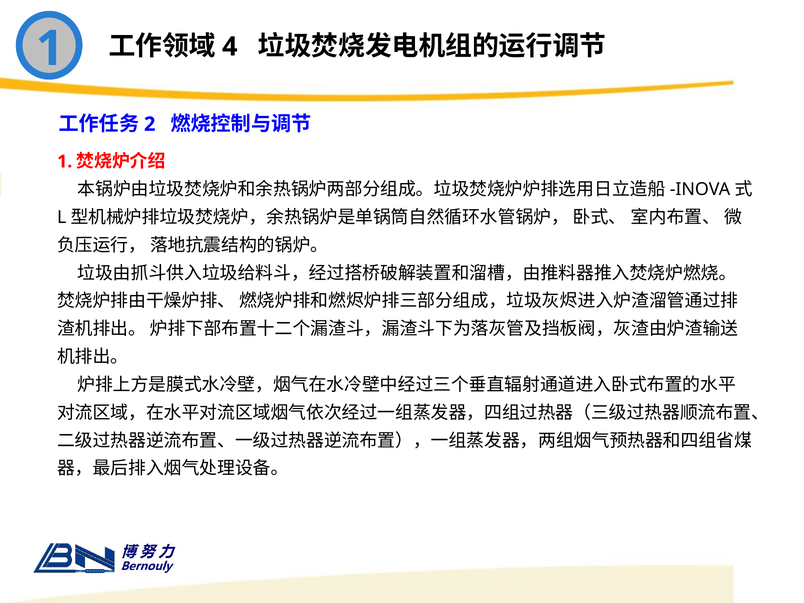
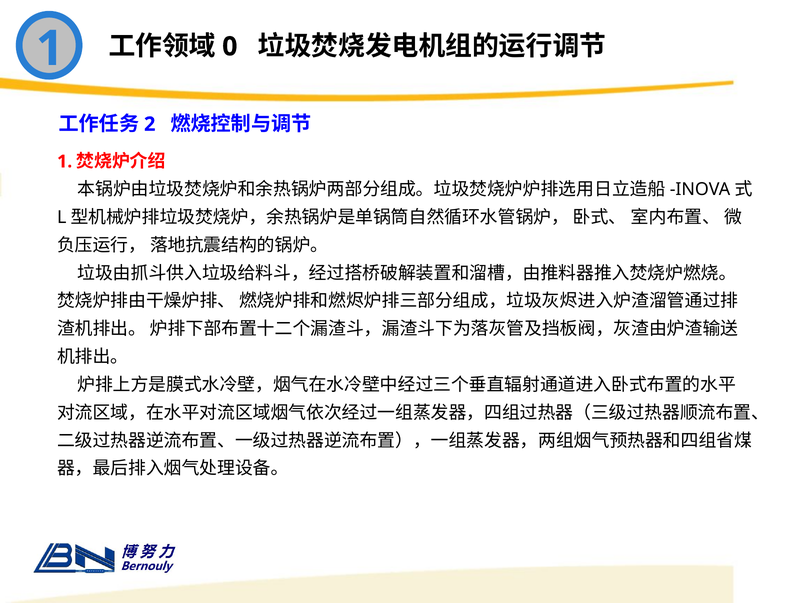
4: 4 -> 0 (230, 47)
